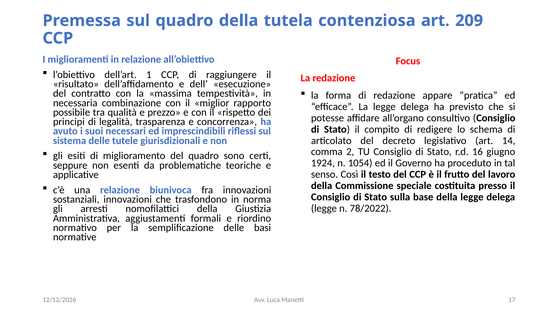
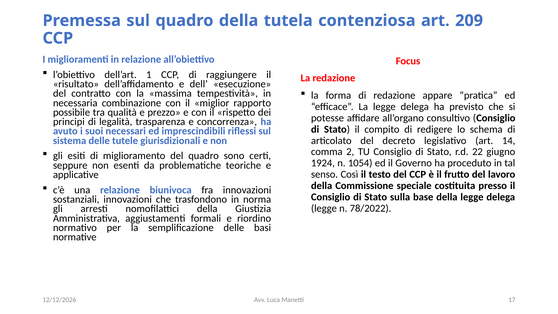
16: 16 -> 22 (477, 152)
